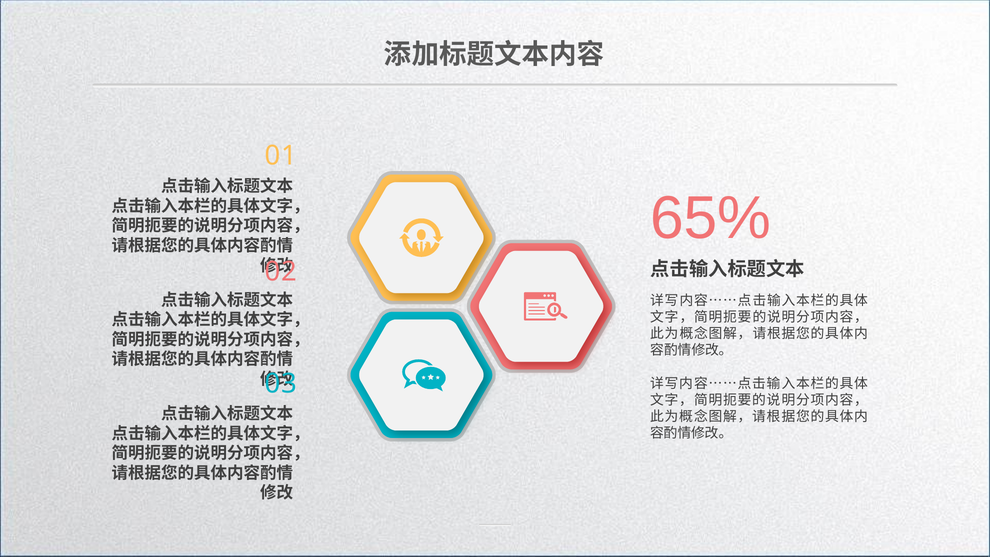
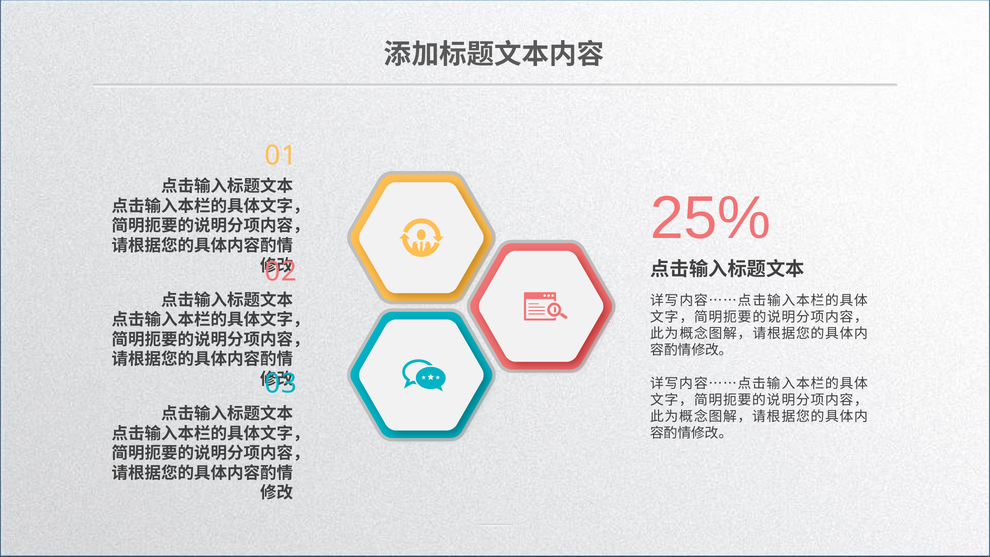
65%: 65% -> 25% (711, 218)
